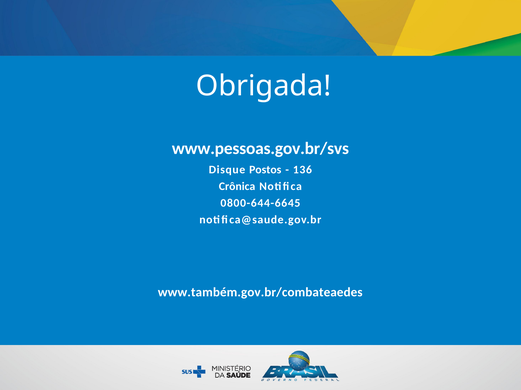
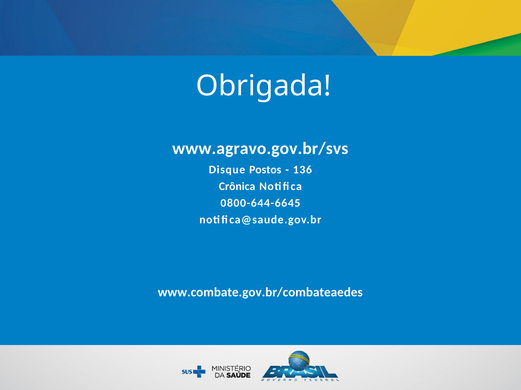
www.pessoas.gov.br/svs: www.pessoas.gov.br/svs -> www.agravo.gov.br/svs (260, 149)
www.também.gov.br/combateaedes: www.também.gov.br/combateaedes -> www.combate.gov.br/combateaedes (260, 293)
